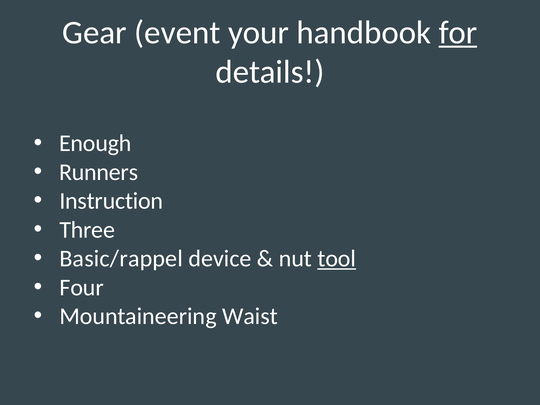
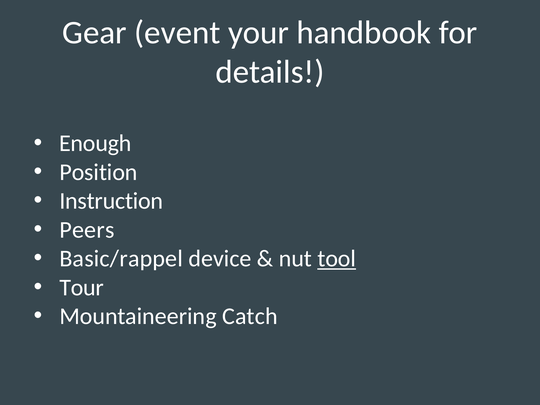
for underline: present -> none (458, 32)
Runners: Runners -> Position (98, 172)
Three: Three -> Peers (87, 230)
Four: Four -> Tour (82, 287)
Waist: Waist -> Catch (250, 316)
